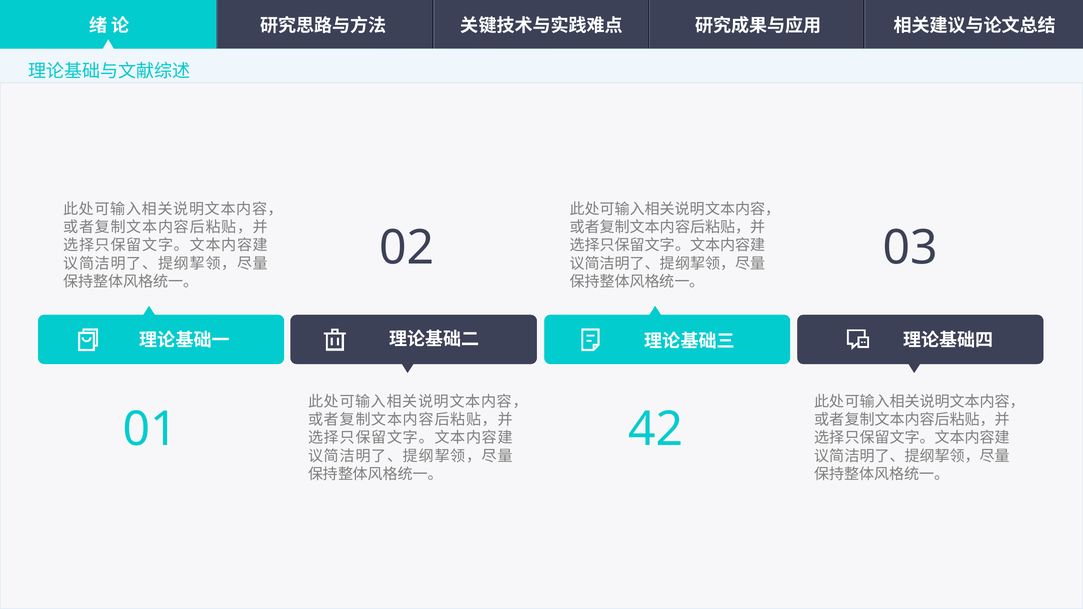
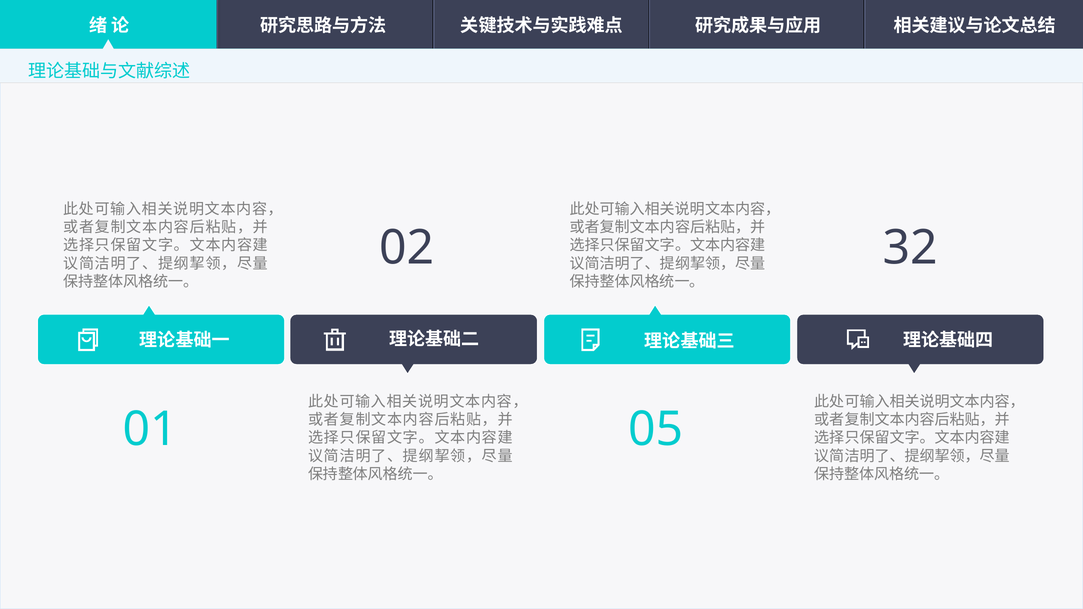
03: 03 -> 32 (910, 248)
42: 42 -> 05 (656, 429)
